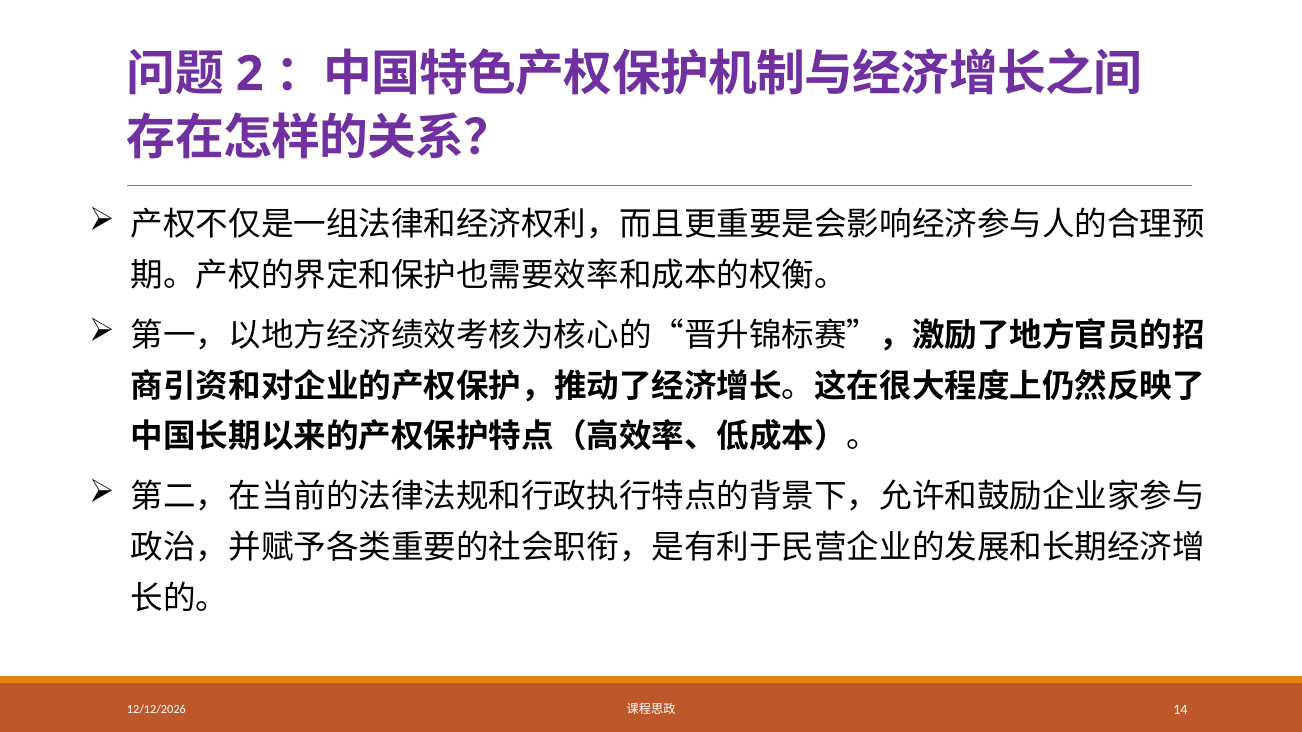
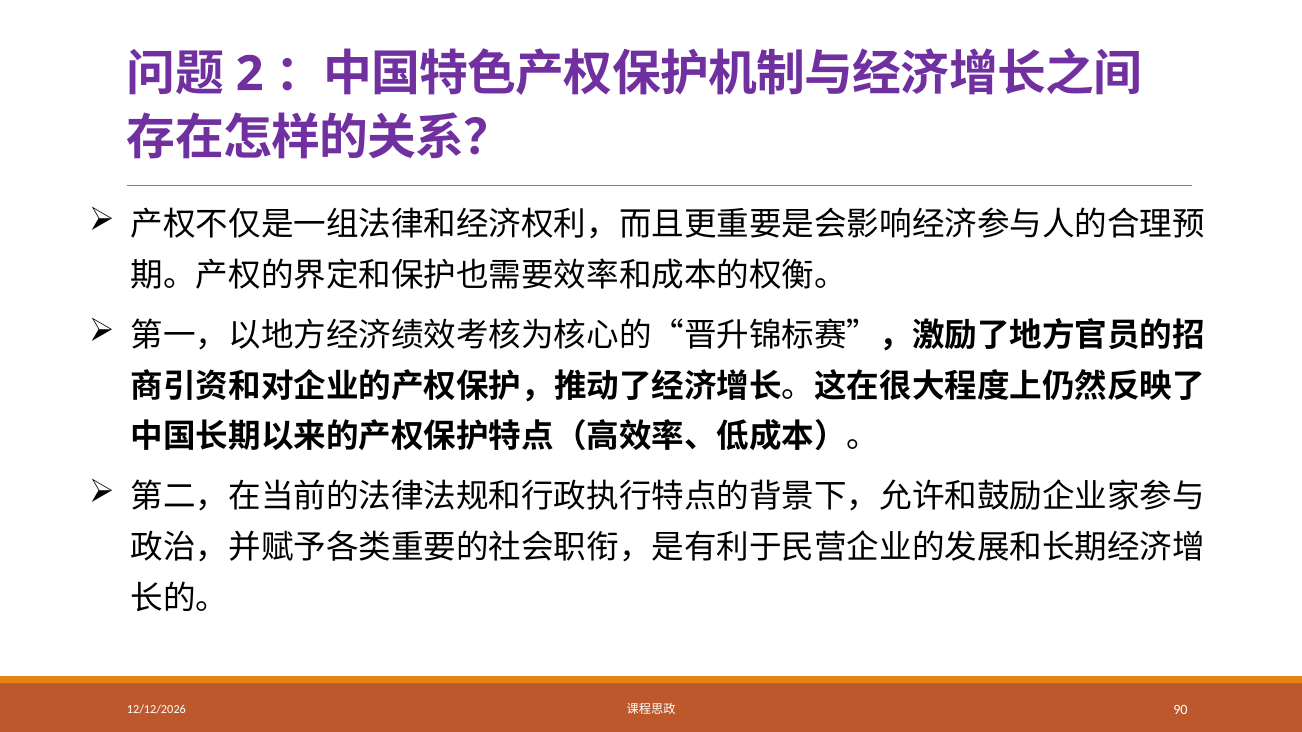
14: 14 -> 90 (1180, 710)
